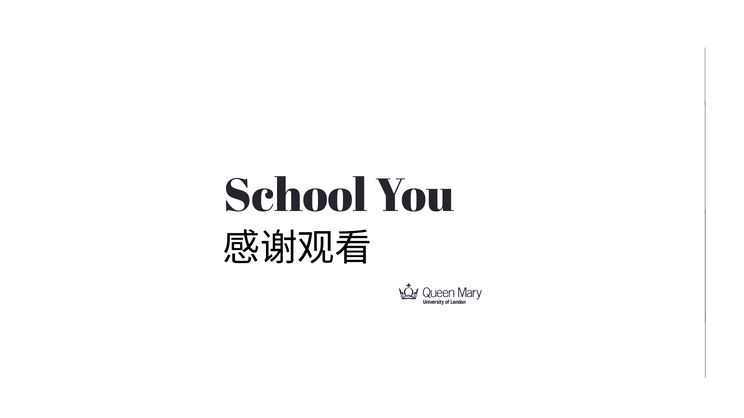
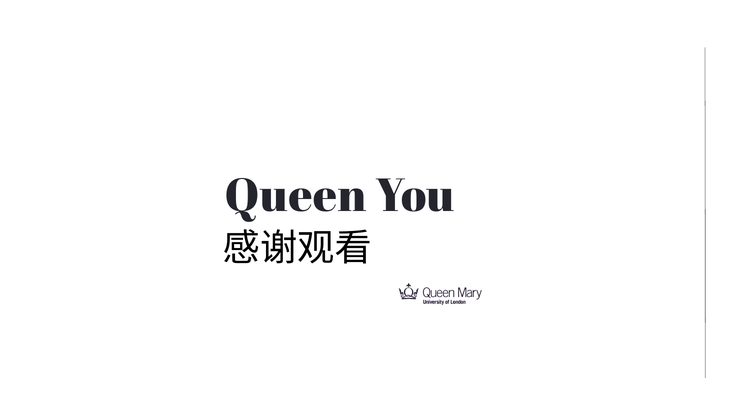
School: School -> Queen (295, 196)
